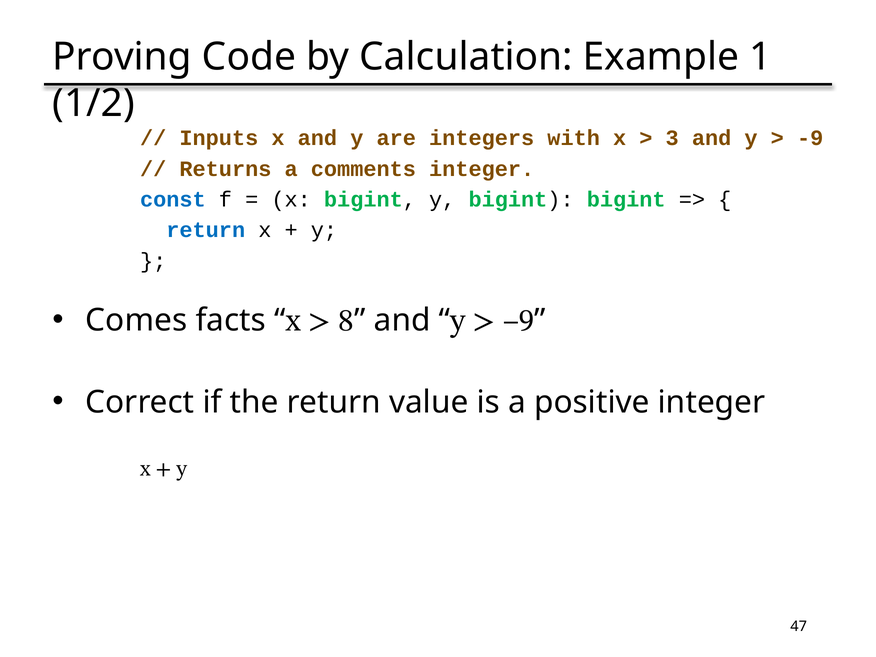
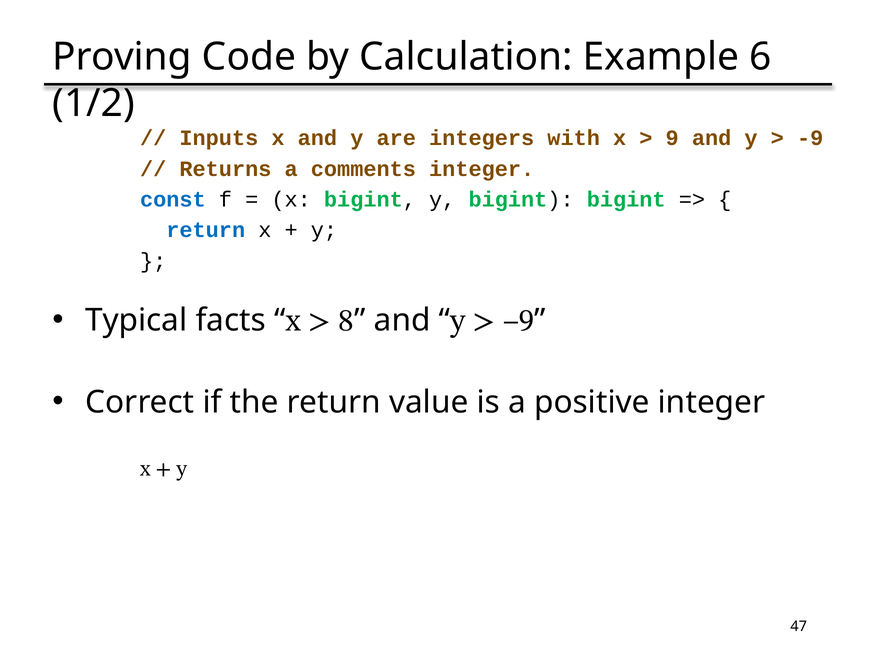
1: 1 -> 6 (761, 57)
3: 3 -> 9 (672, 138)
Comes: Comes -> Typical (136, 320)
